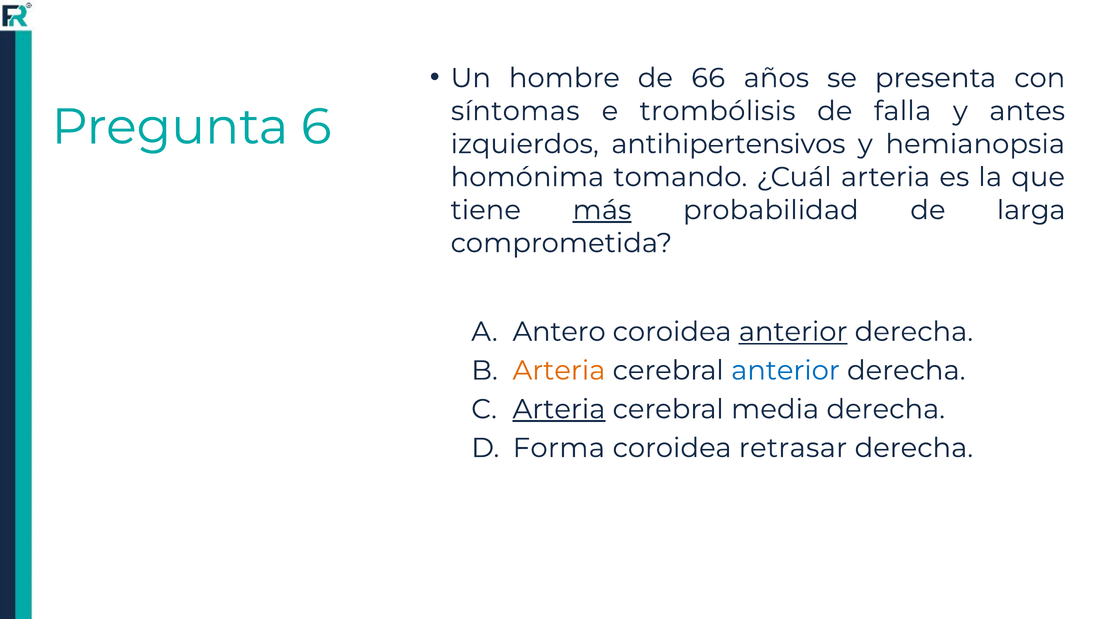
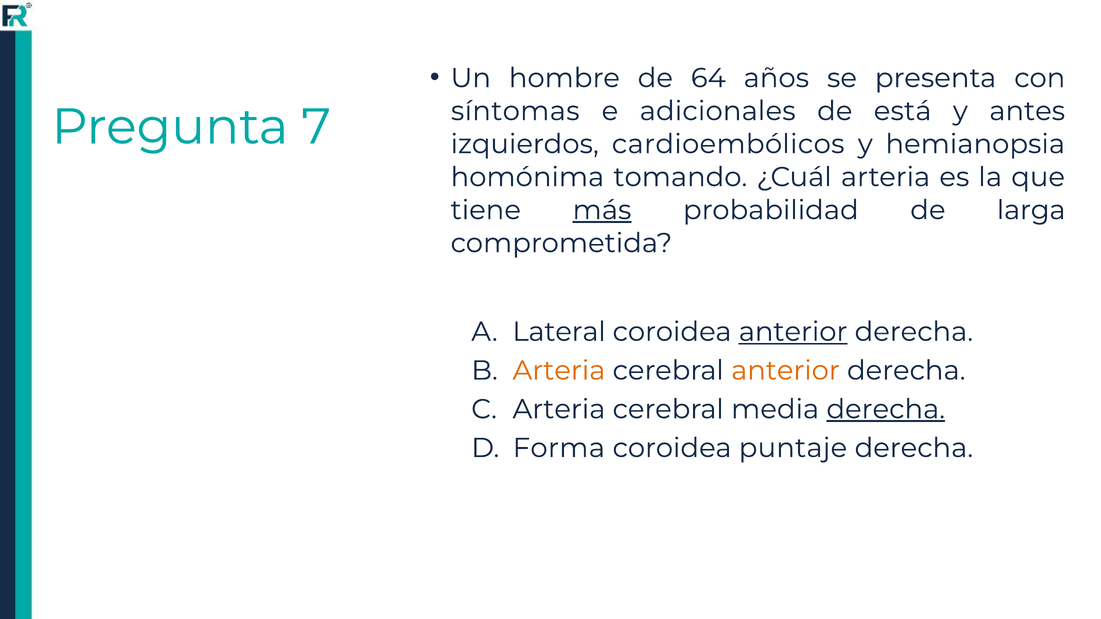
66: 66 -> 64 (708, 78)
trombólisis: trombólisis -> adicionales (718, 111)
falla: falla -> está (903, 111)
6: 6 -> 7 (316, 127)
antihipertensivos: antihipertensivos -> cardioembólicos (728, 144)
Antero: Antero -> Lateral (559, 332)
anterior colour: blue -> orange (785, 371)
Arteria underline: present -> none (559, 409)
derecha underline: none -> present (886, 409)
retrasar: retrasar -> puntaje (793, 448)
